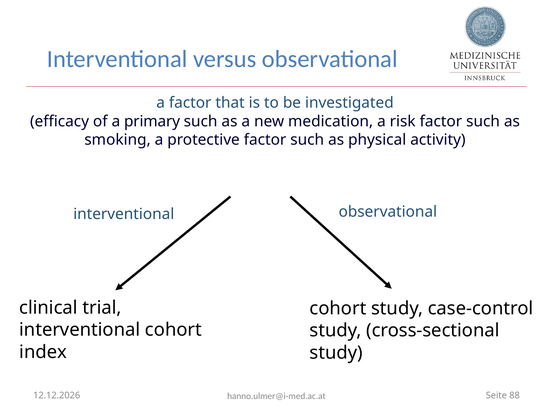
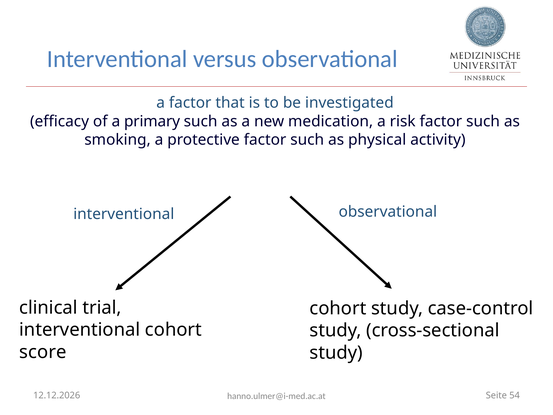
index: index -> score (43, 352)
88: 88 -> 54 (515, 395)
